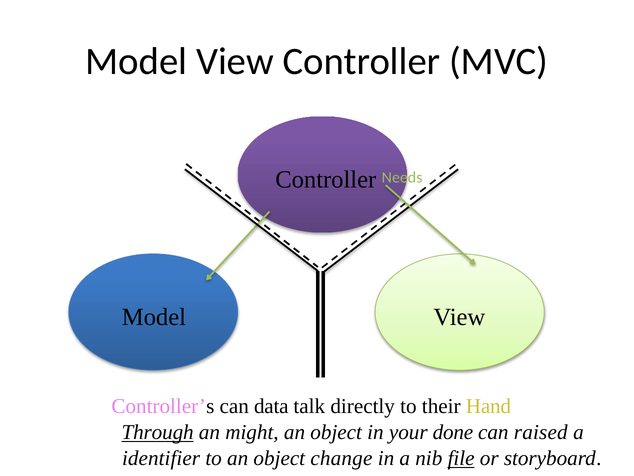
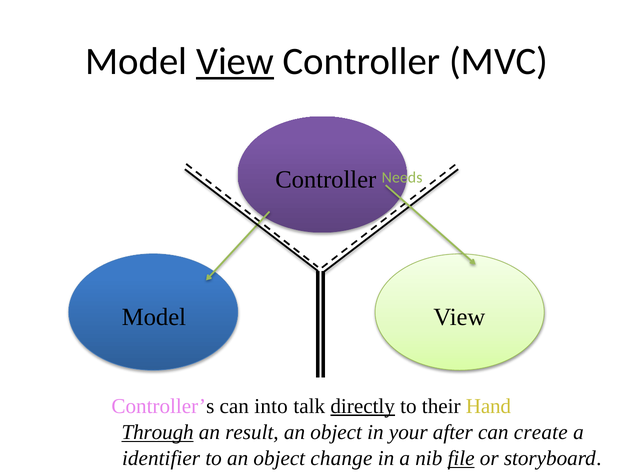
View underline: none -> present (235, 61)
data: data -> into (271, 406)
directly underline: none -> present (363, 406)
might: might -> result (252, 432)
done: done -> after (453, 432)
raised: raised -> create (541, 432)
